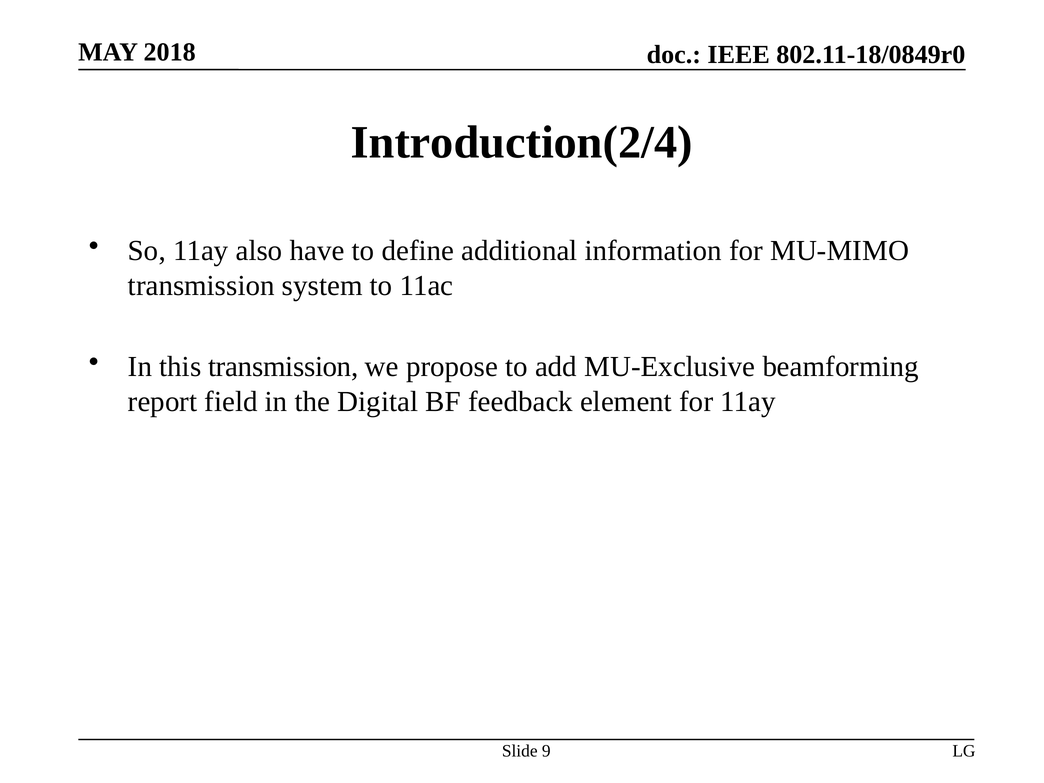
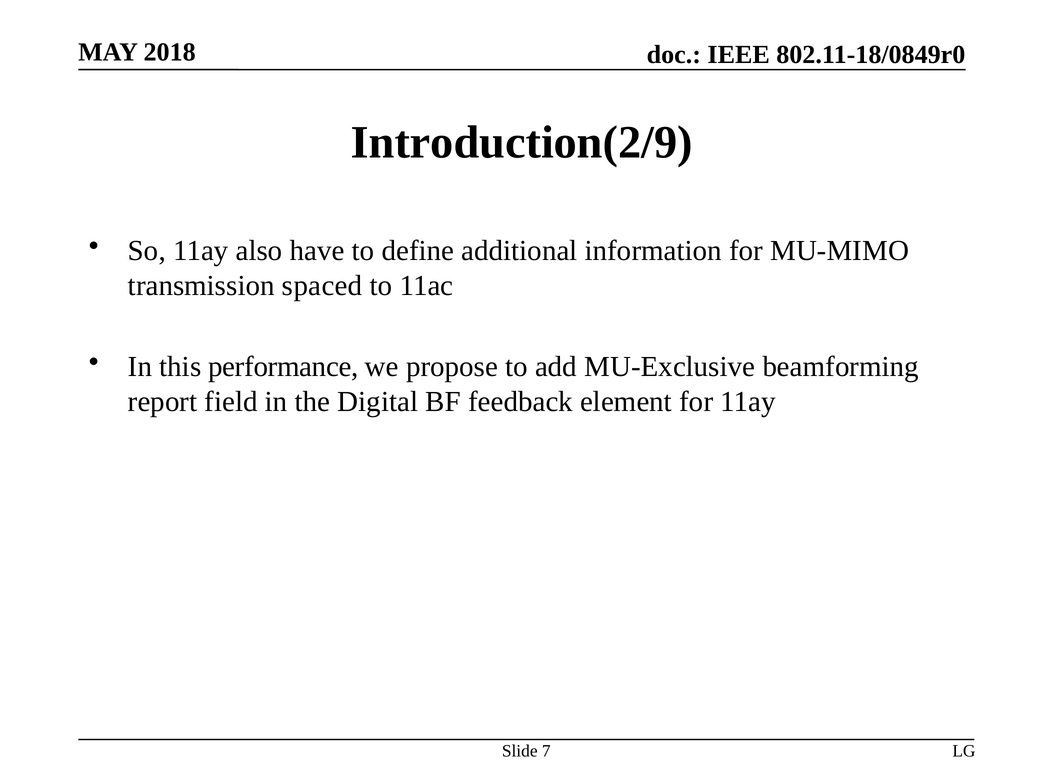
Introduction(2/4: Introduction(2/4 -> Introduction(2/9 (522, 142)
system: system -> spaced (322, 286)
this transmission: transmission -> performance (283, 367)
9: 9 -> 7 (546, 751)
